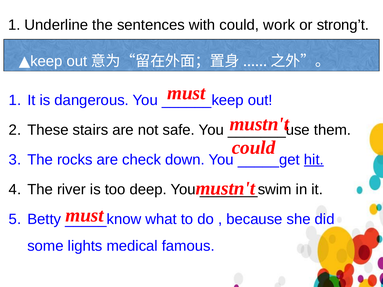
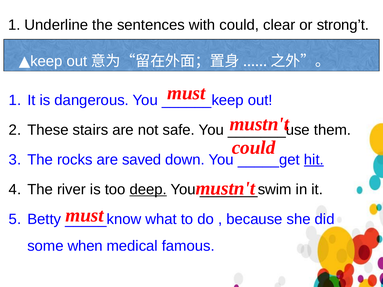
work: work -> clear (279, 25)
check: check -> saved (142, 160)
deep underline: none -> present (148, 190)
lights: lights -> when (85, 246)
